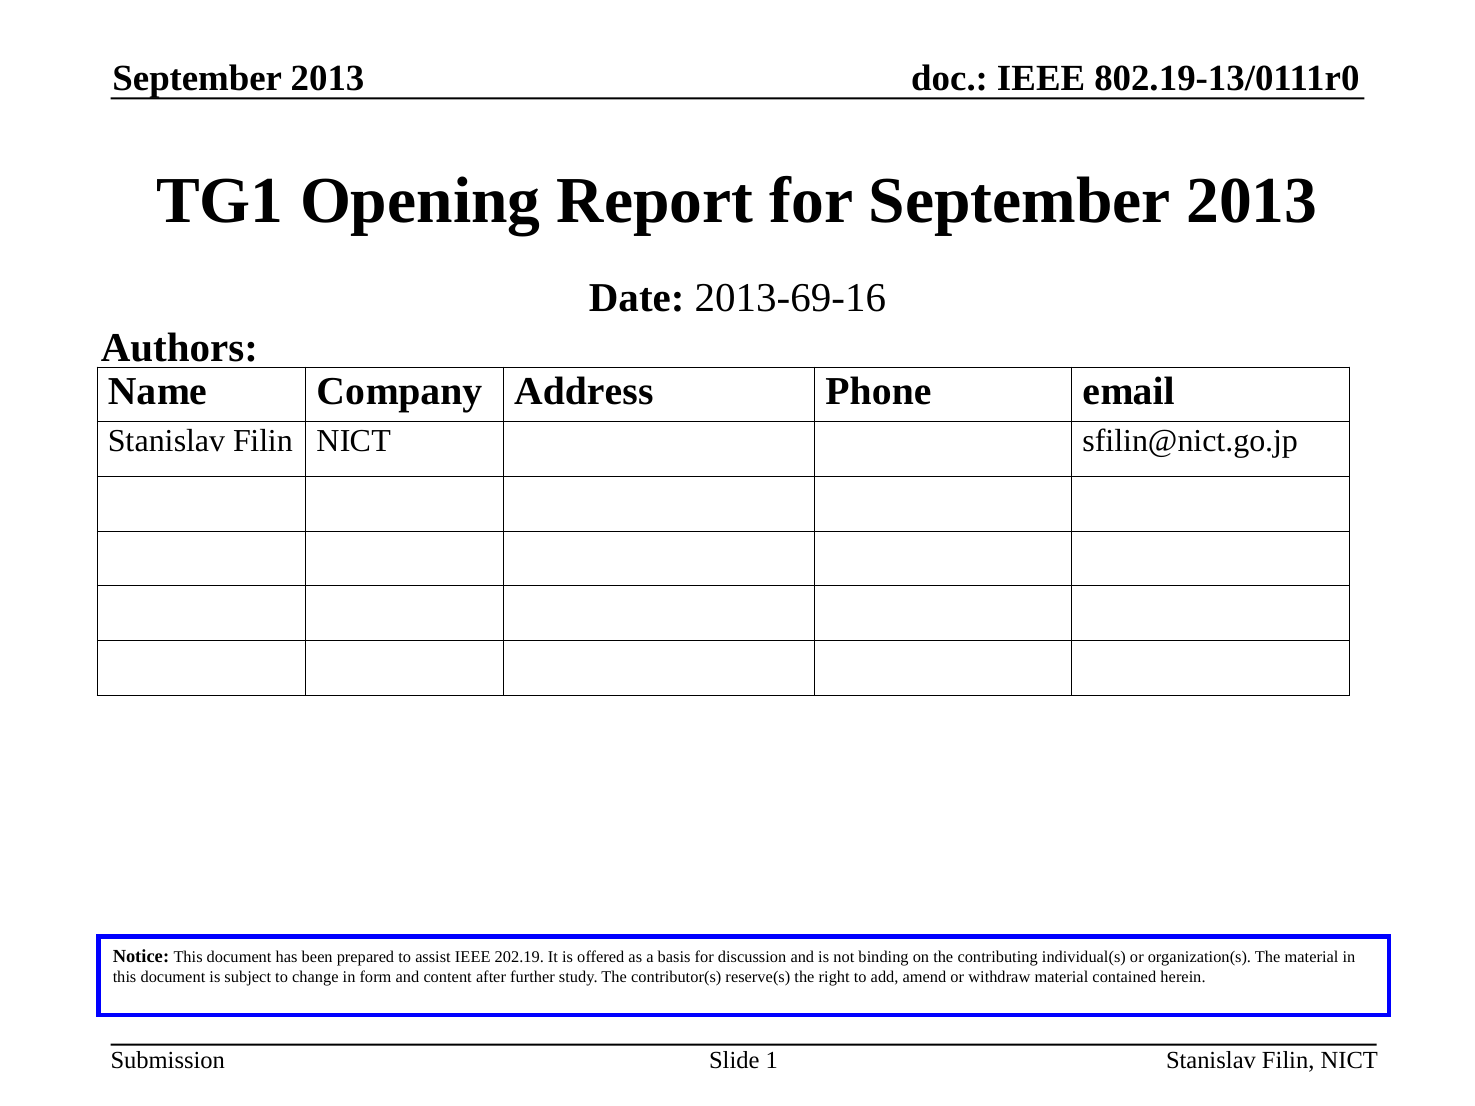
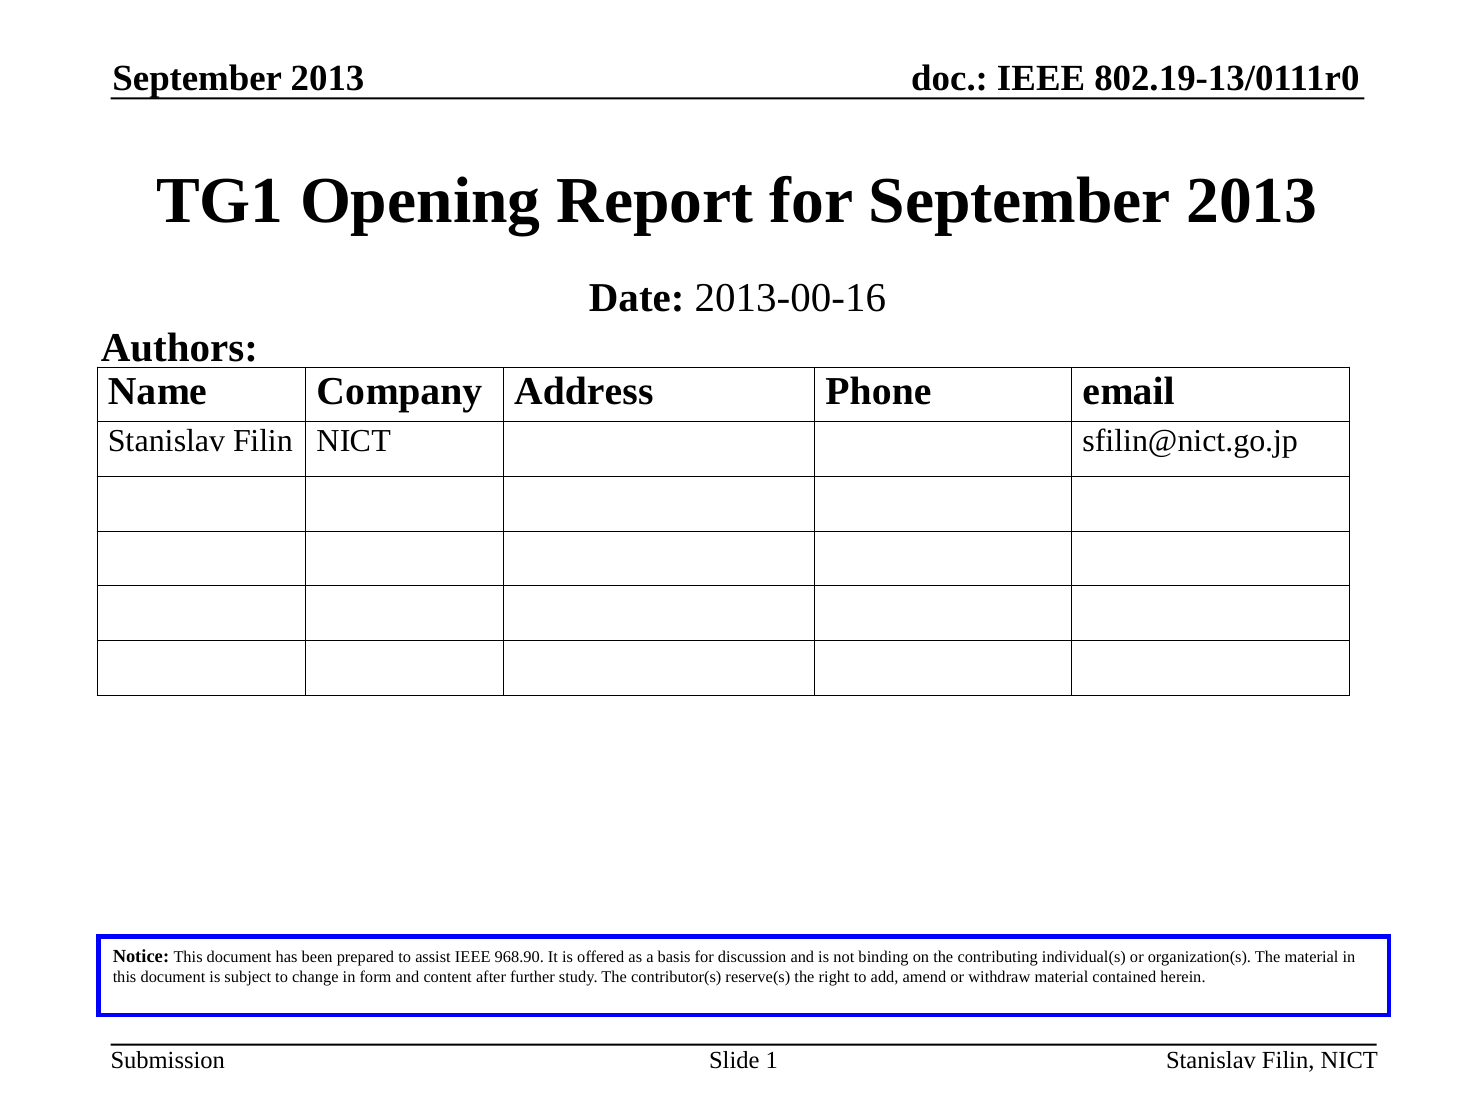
2013-69-16: 2013-69-16 -> 2013-00-16 (790, 298)
202.19: 202.19 -> 968.90 (519, 957)
